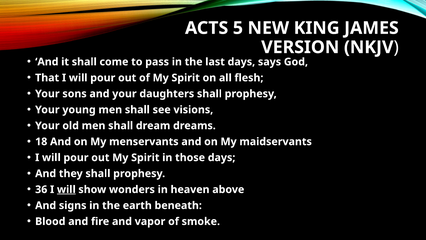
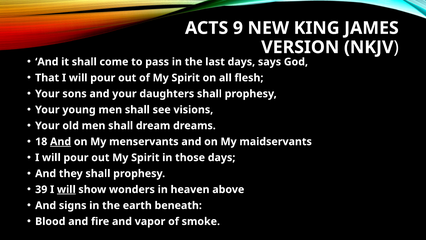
5: 5 -> 9 (238, 28)
And underline: none -> present (61, 141)
36: 36 -> 39 (41, 189)
